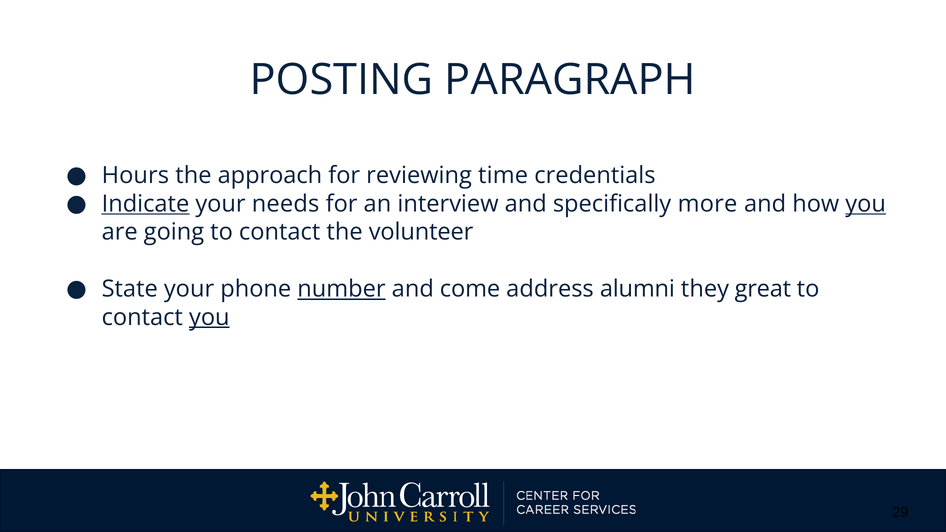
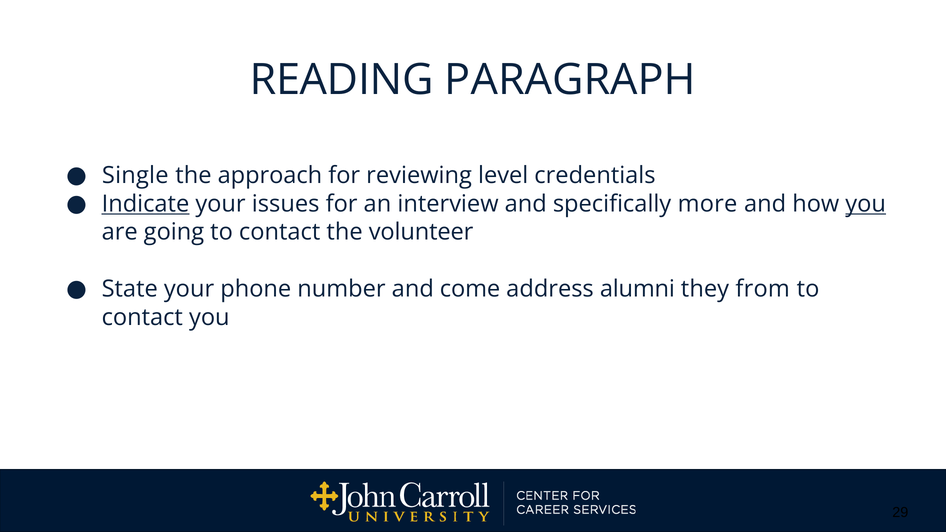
POSTING: POSTING -> READING (342, 80)
Hours: Hours -> Single (135, 175)
time: time -> level (503, 175)
needs: needs -> issues (286, 204)
number underline: present -> none (341, 289)
great: great -> from (763, 289)
you underline: present -> none (209, 317)
